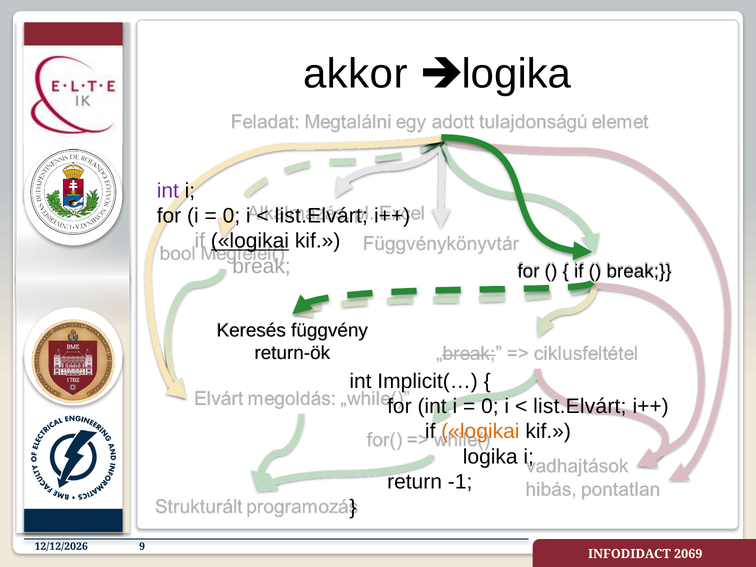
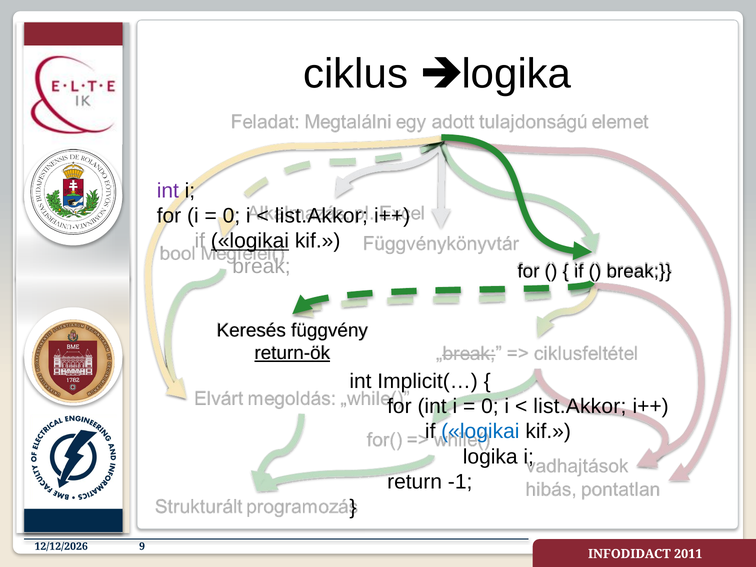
akkor: akkor -> ciklus (356, 74)
list.Elvárt: list.Elvárt -> list.Akkor (321, 216)
return-ök underline: none -> present (292, 353)
list.Elvárt: list.Elvárt -> list.Akkor (580, 406)
logikai colour: orange -> blue (480, 432)
2069: 2069 -> 2011 (688, 554)
